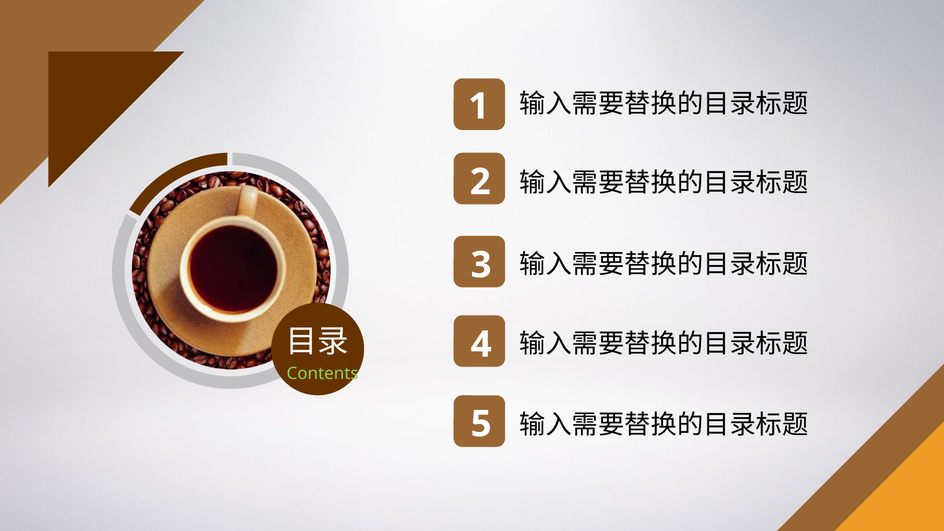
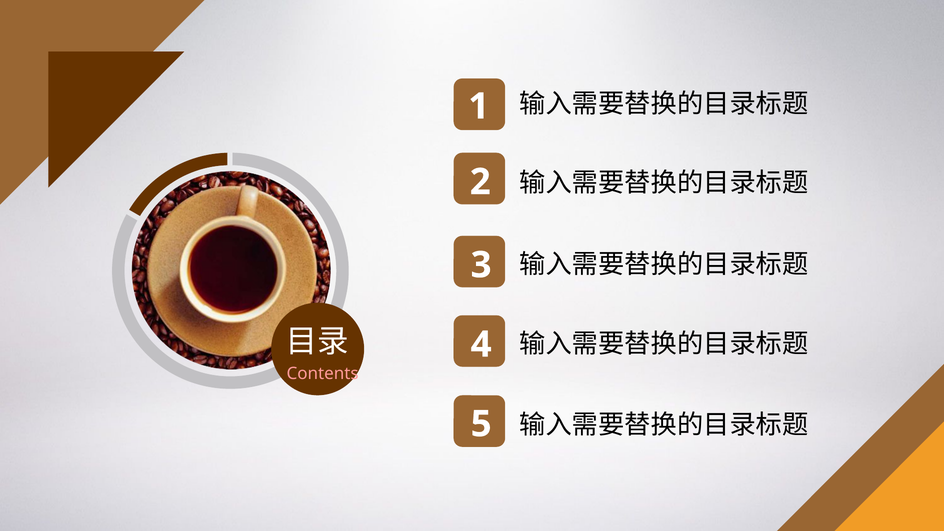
Contents colour: light green -> pink (323, 374)
